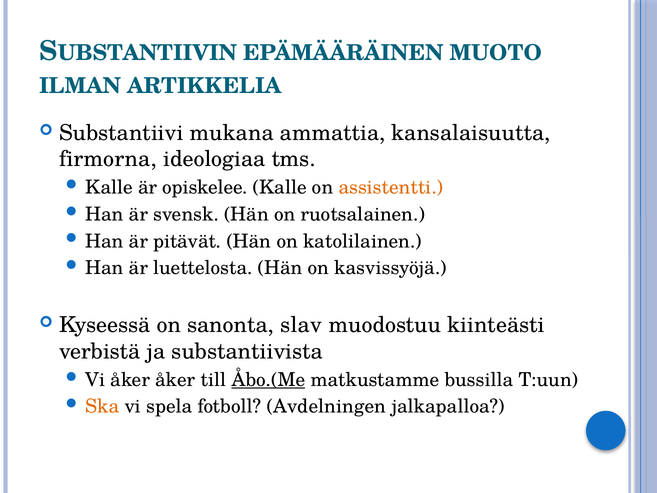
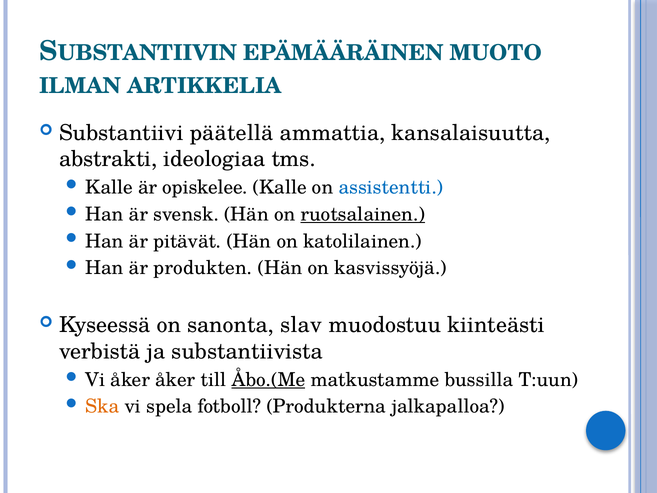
mukana: mukana -> päätellä (232, 133)
firmorna: firmorna -> abstrakti (108, 159)
assistentti colour: orange -> blue (391, 187)
ruotsalainen underline: none -> present (363, 214)
luettelosta: luettelosta -> produkten (203, 268)
Avdelningen: Avdelningen -> Produkterna (326, 406)
